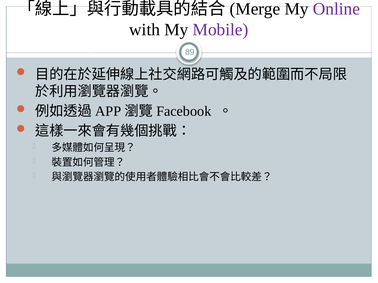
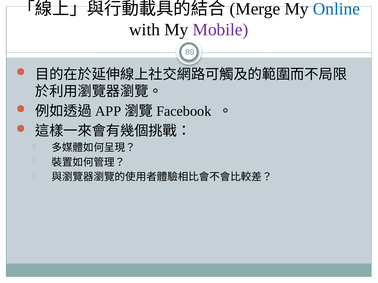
Online colour: purple -> blue (336, 9)
